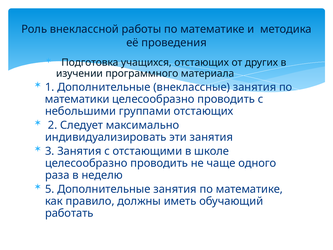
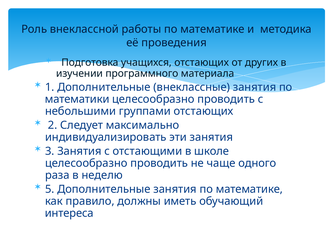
работать: работать -> интереса (69, 213)
